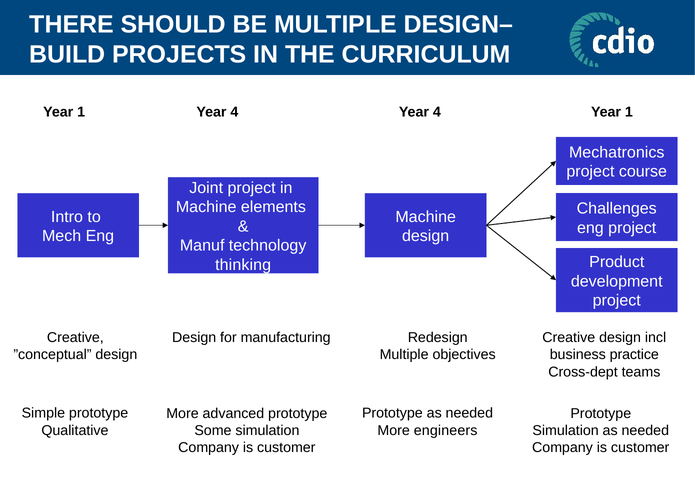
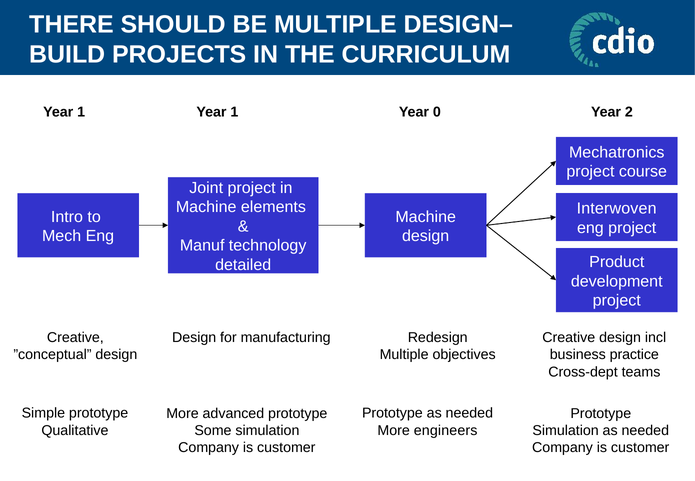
1 Year 4: 4 -> 1 (234, 112)
4: 4 -> 0 (437, 112)
1: 1 -> 2 (629, 112)
Challenges: Challenges -> Interwoven (617, 209)
thinking: thinking -> detailed (243, 265)
